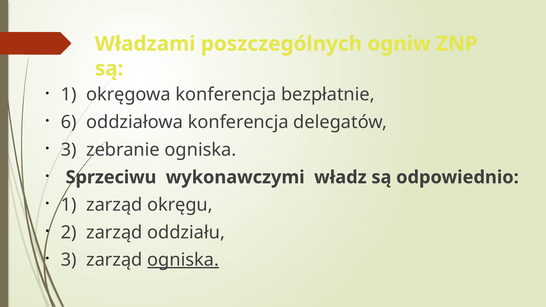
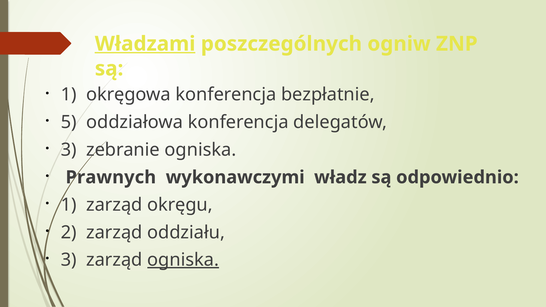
Władzami underline: none -> present (145, 44)
6: 6 -> 5 (69, 122)
Sprzeciwu: Sprzeciwu -> Prawnych (111, 177)
